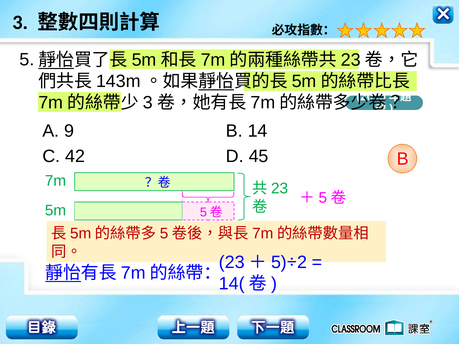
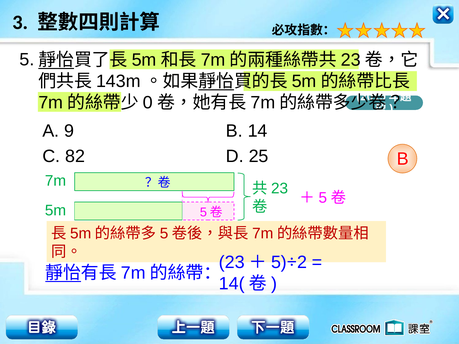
3: 3 -> 0 (148, 103)
42: 42 -> 82 (75, 156)
45: 45 -> 25 (259, 156)
